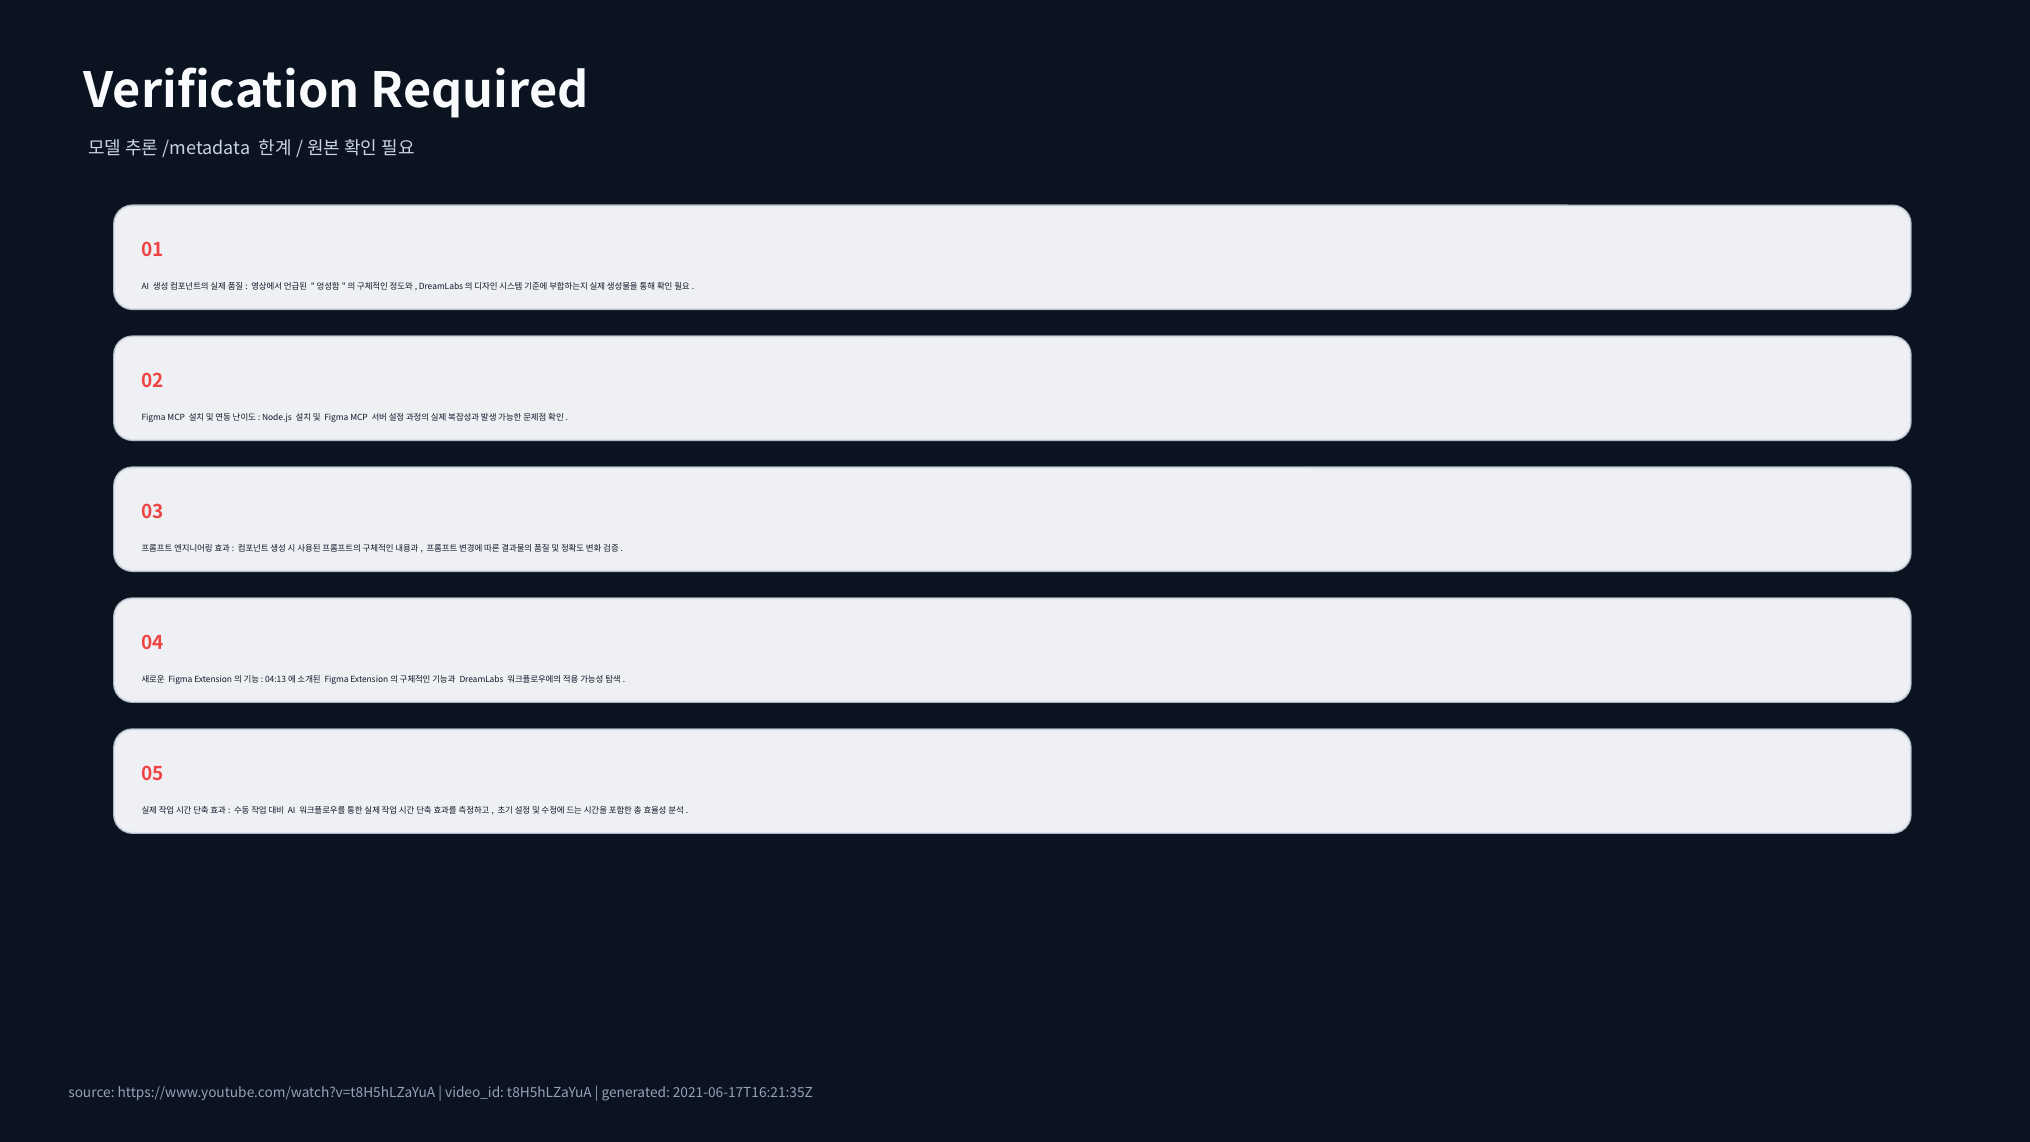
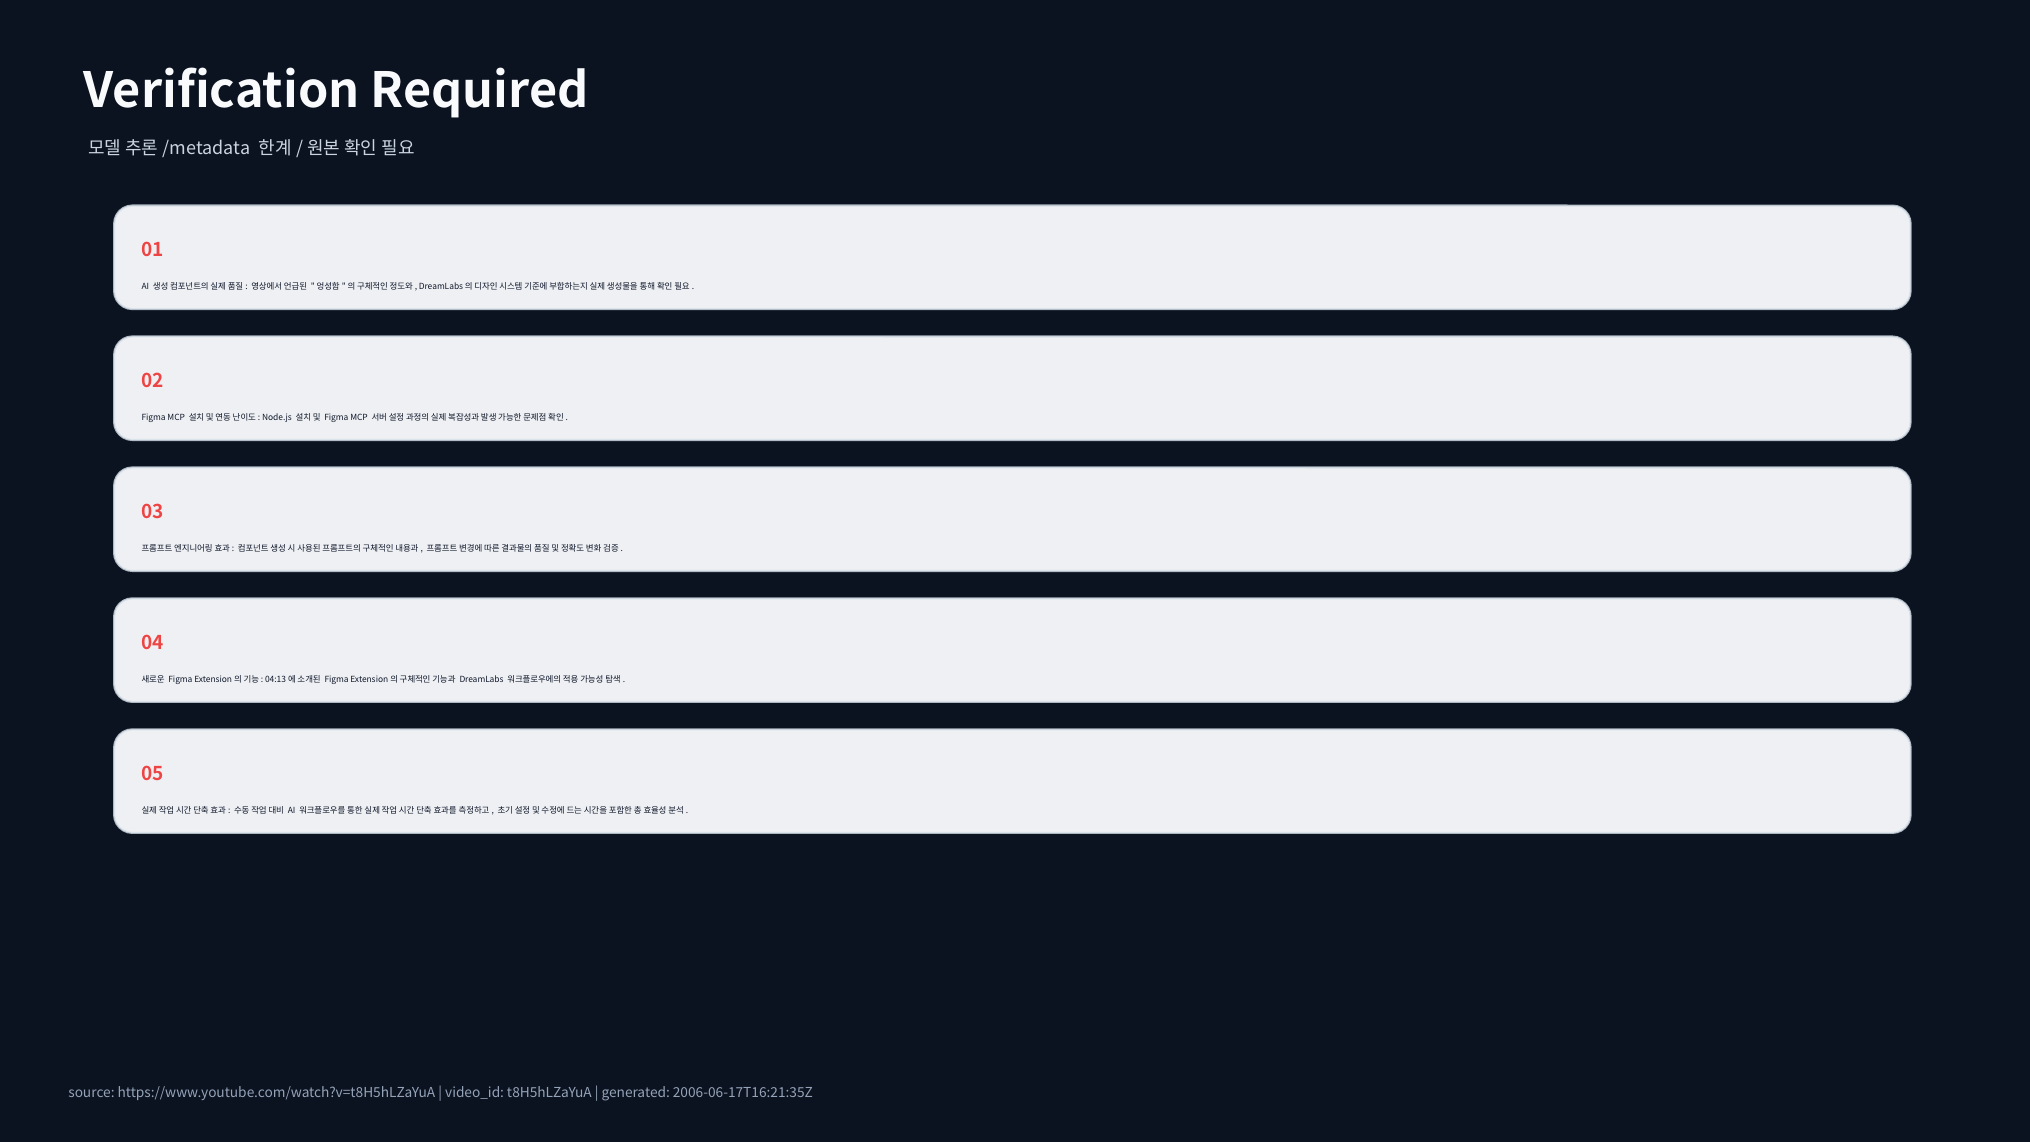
2021-06-17T16:21:35Z: 2021-06-17T16:21:35Z -> 2006-06-17T16:21:35Z (743, 1093)
